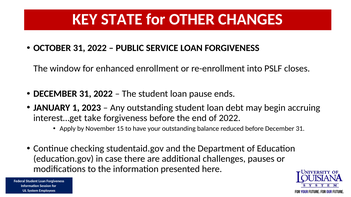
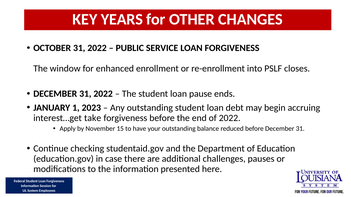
STATE: STATE -> YEARS (122, 19)
